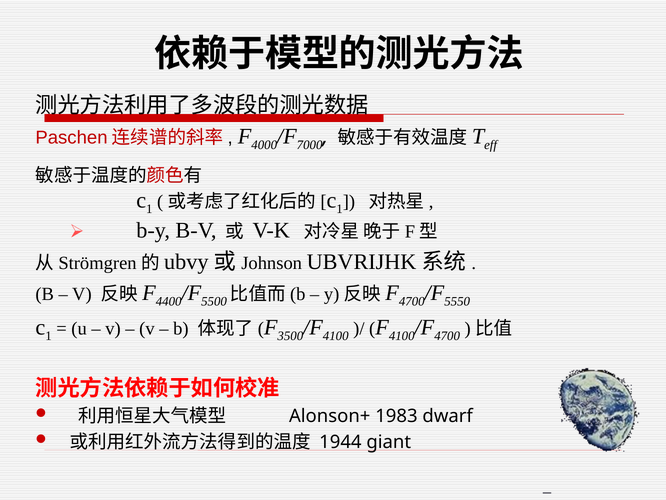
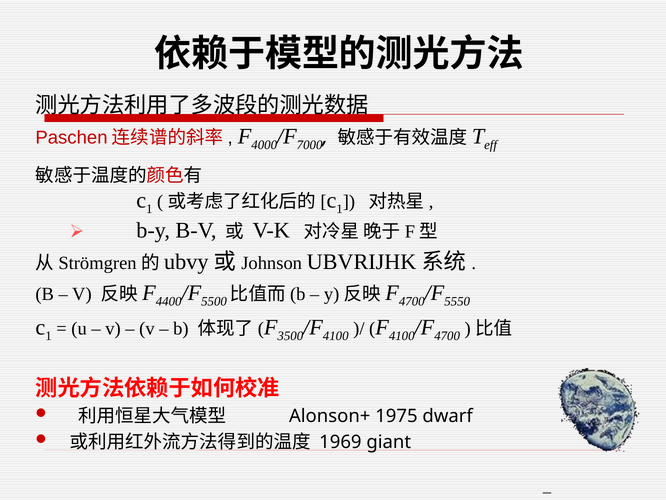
1983: 1983 -> 1975 (396, 416)
1944: 1944 -> 1969 (340, 442)
